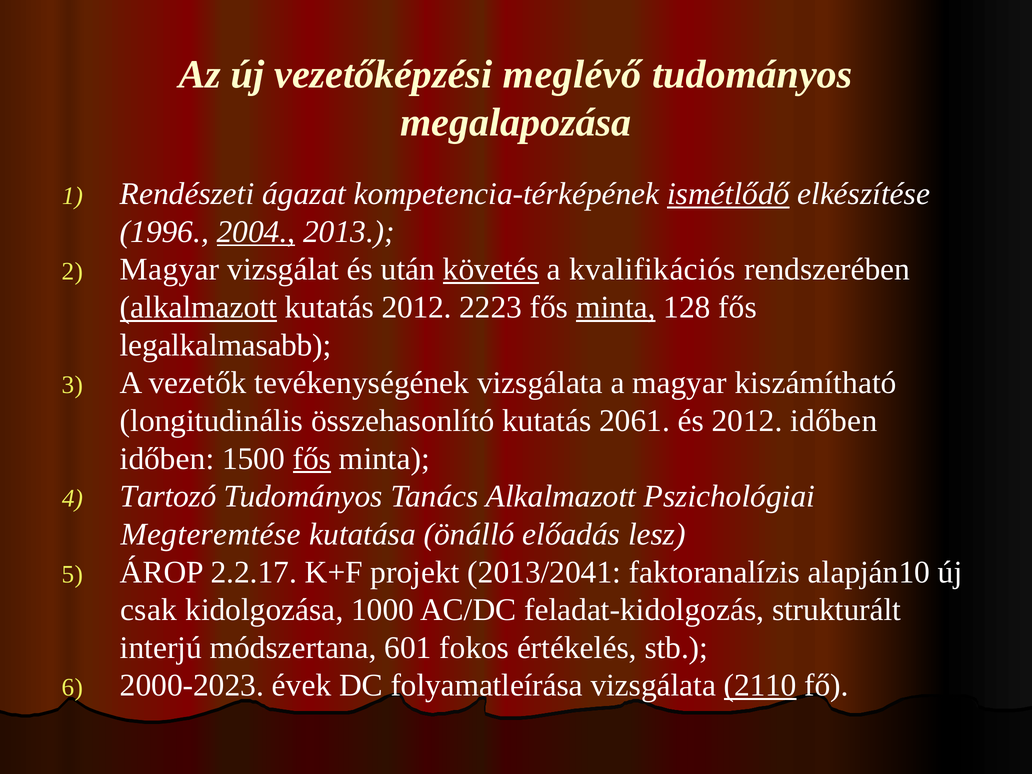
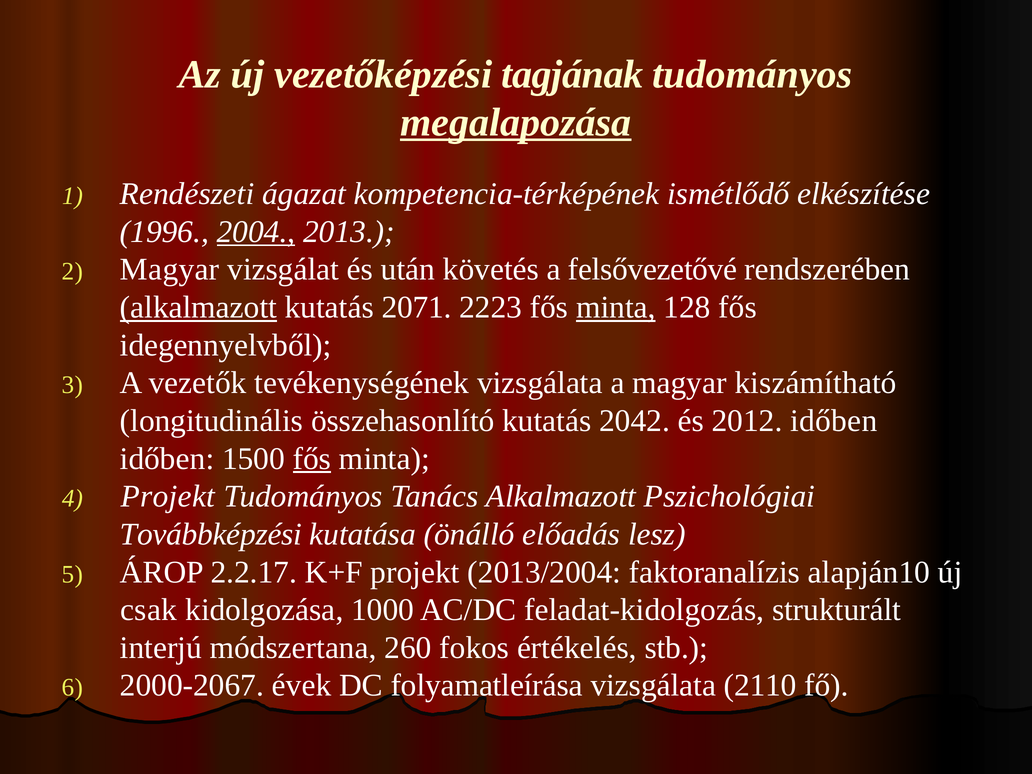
meglévő: meglévő -> tagjának (572, 74)
megalapozása underline: none -> present (516, 123)
ismétlődő underline: present -> none (728, 194)
követés underline: present -> none (491, 269)
kvalifikációs: kvalifikációs -> felsővezetővé (653, 269)
kutatás 2012: 2012 -> 2071 (417, 307)
legalkalmasabb: legalkalmasabb -> idegennyelvből (226, 345)
2061: 2061 -> 2042 (635, 421)
Tartozó: Tartozó -> Projekt (168, 496)
Megteremtése: Megteremtése -> Továbbképzési (211, 534)
2013/2041: 2013/2041 -> 2013/2004 (544, 572)
601: 601 -> 260 (408, 648)
2000-2023: 2000-2023 -> 2000-2067 (192, 686)
2110 underline: present -> none (760, 686)
